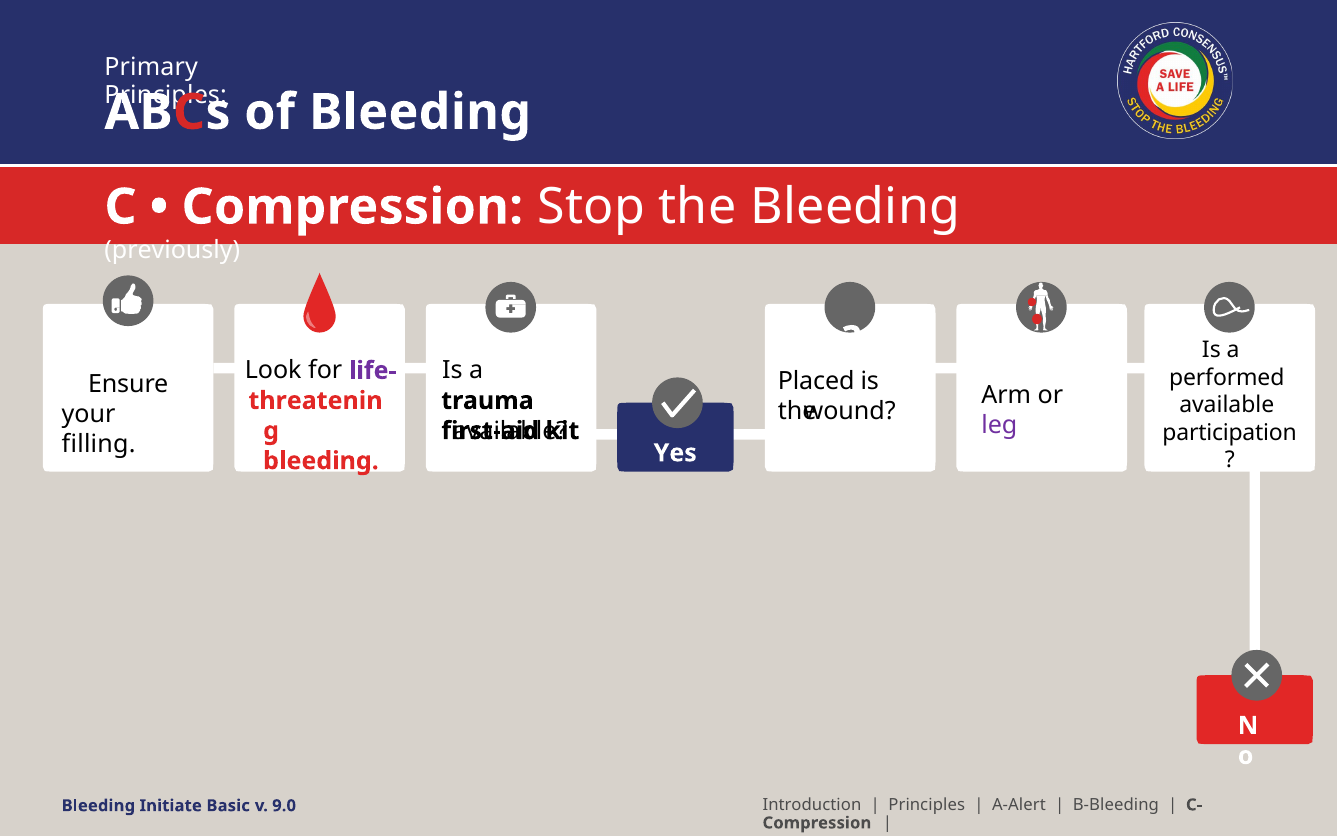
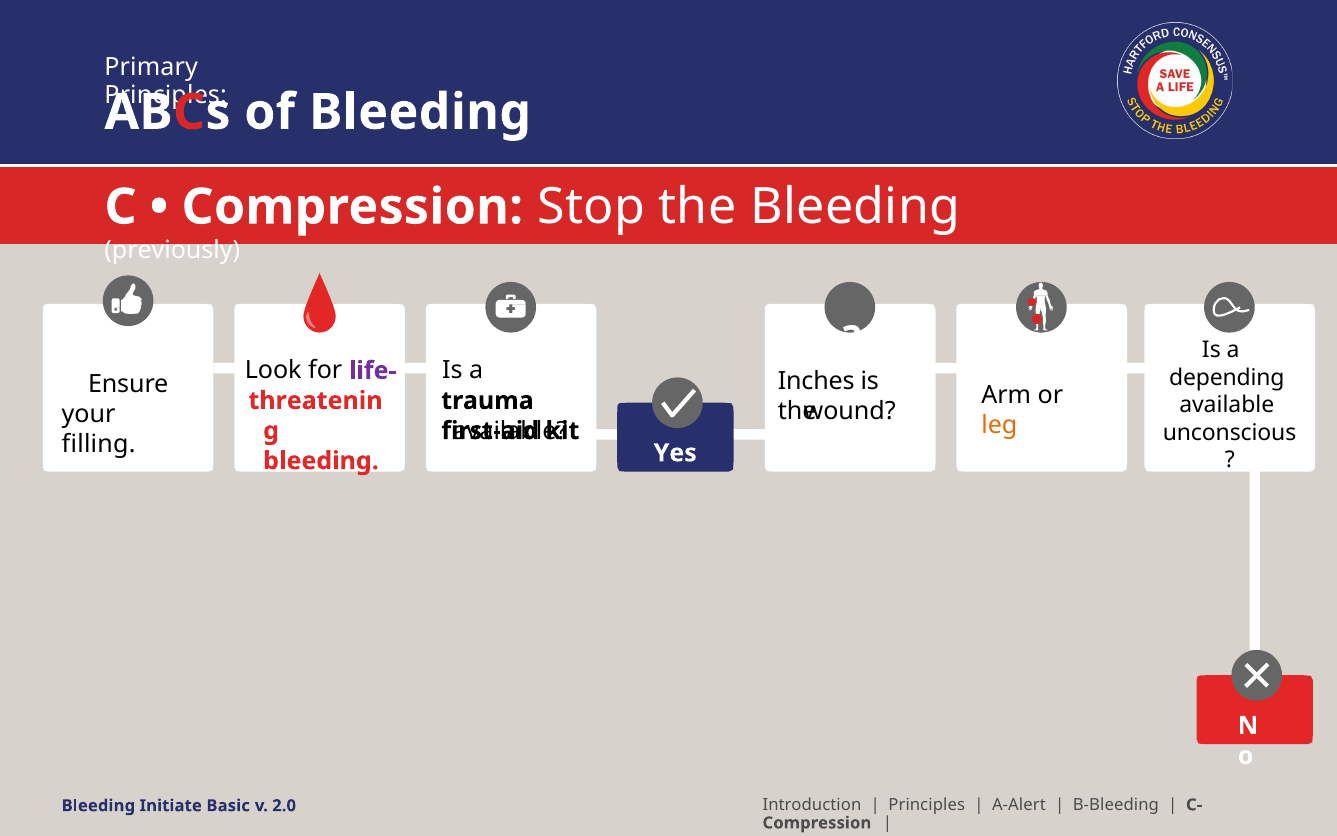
performed: performed -> depending (1227, 377)
Placed: Placed -> Inches (816, 381)
leg colour: purple -> orange (999, 425)
participation: participation -> unconscious (1230, 432)
9.0: 9.0 -> 2.0 (284, 805)
